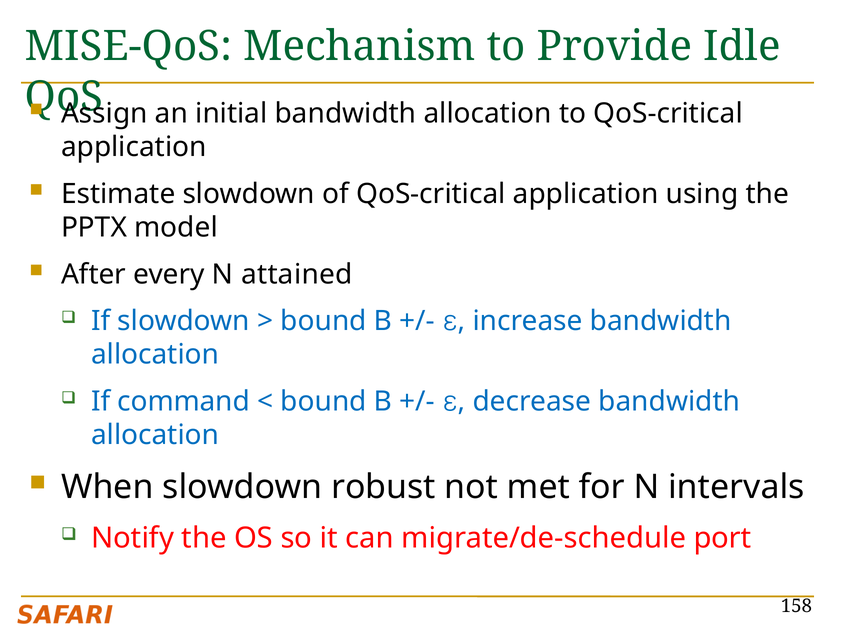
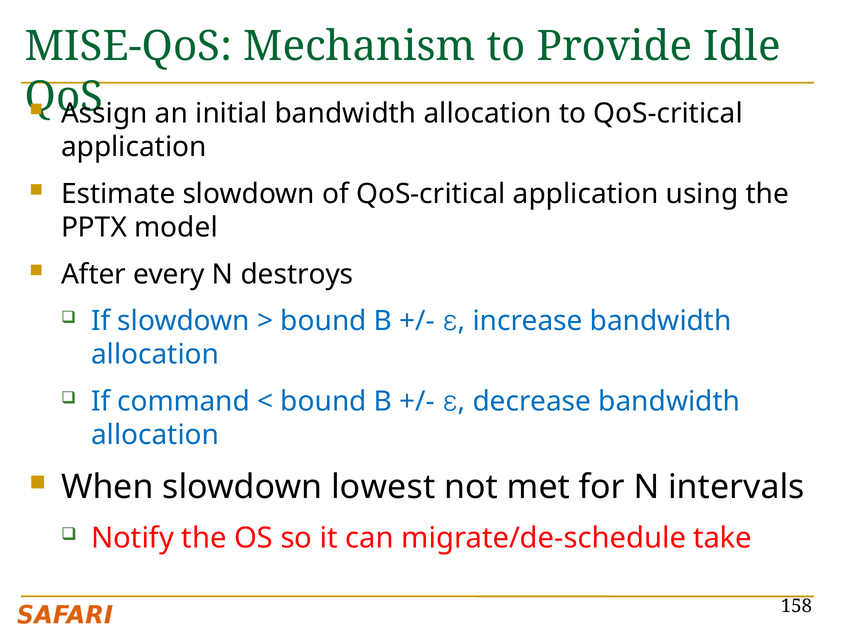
attained: attained -> destroys (297, 274)
robust: robust -> lowest (383, 488)
port: port -> take (722, 539)
